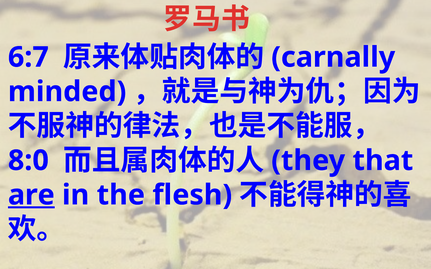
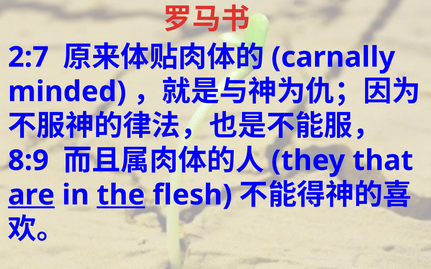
6:7: 6:7 -> 2:7 (28, 57)
8:0: 8:0 -> 8:9 (28, 161)
the underline: none -> present (121, 195)
